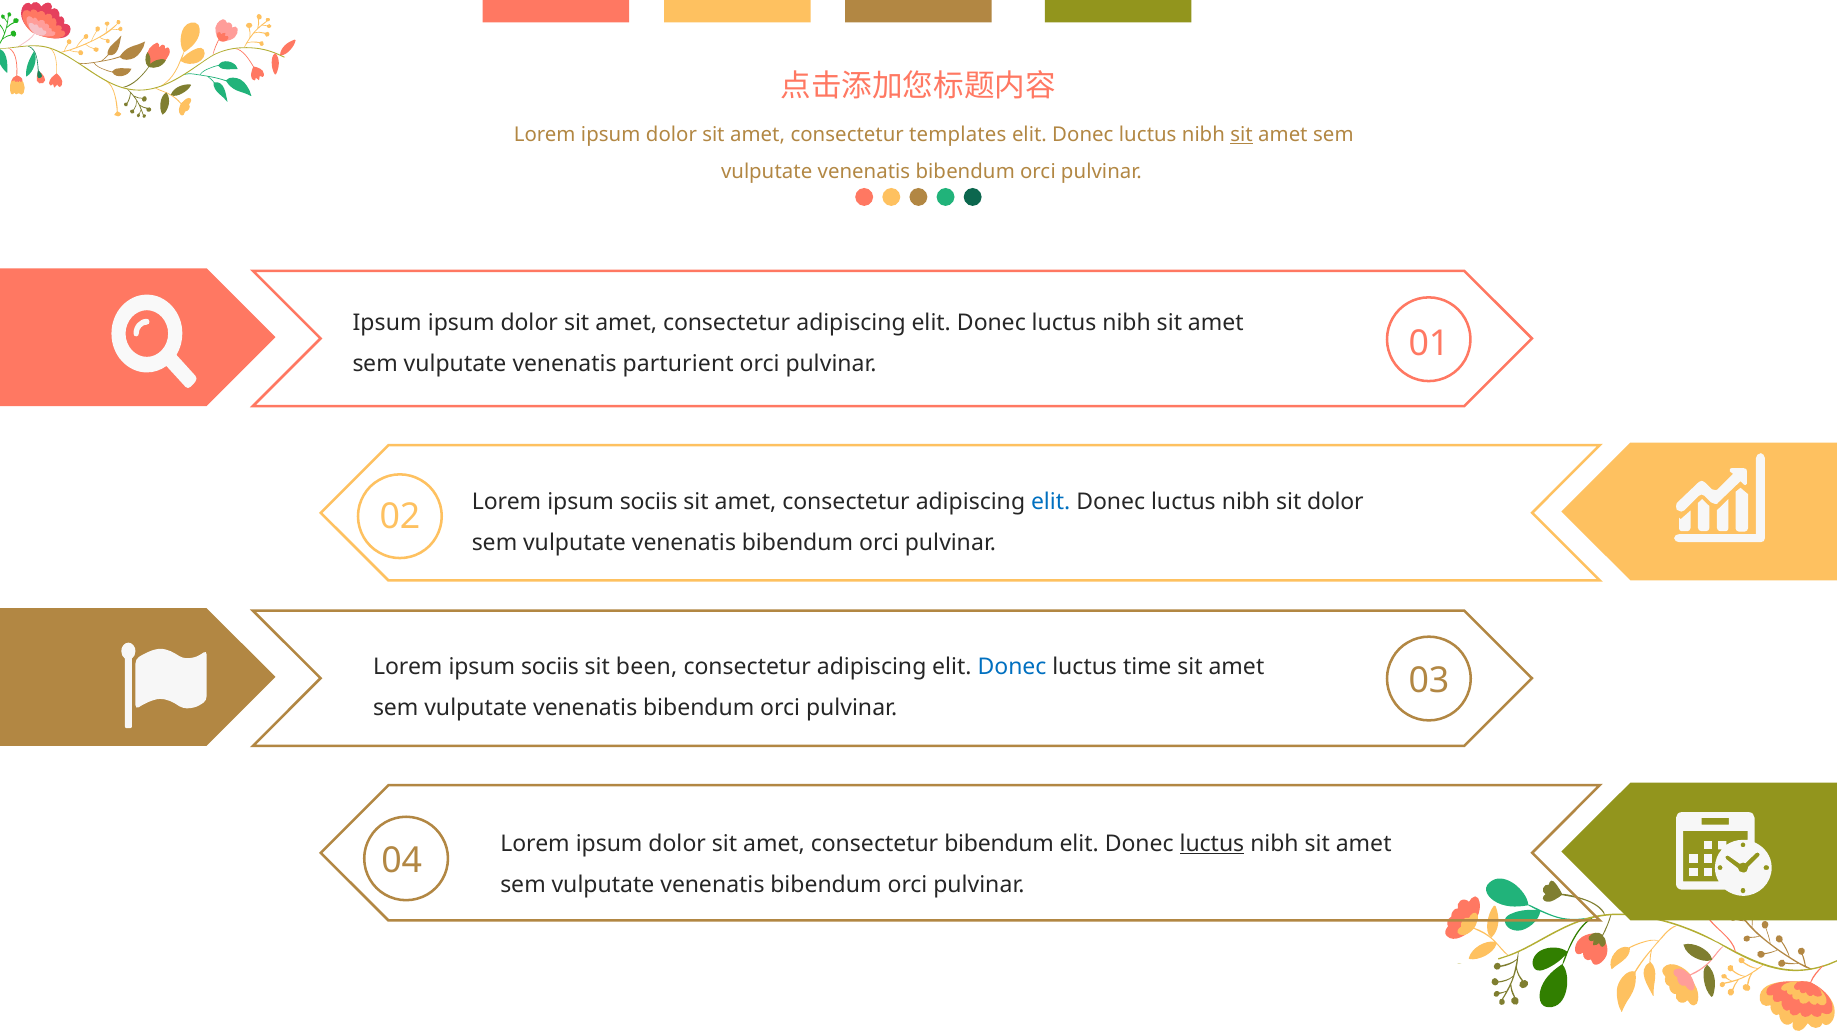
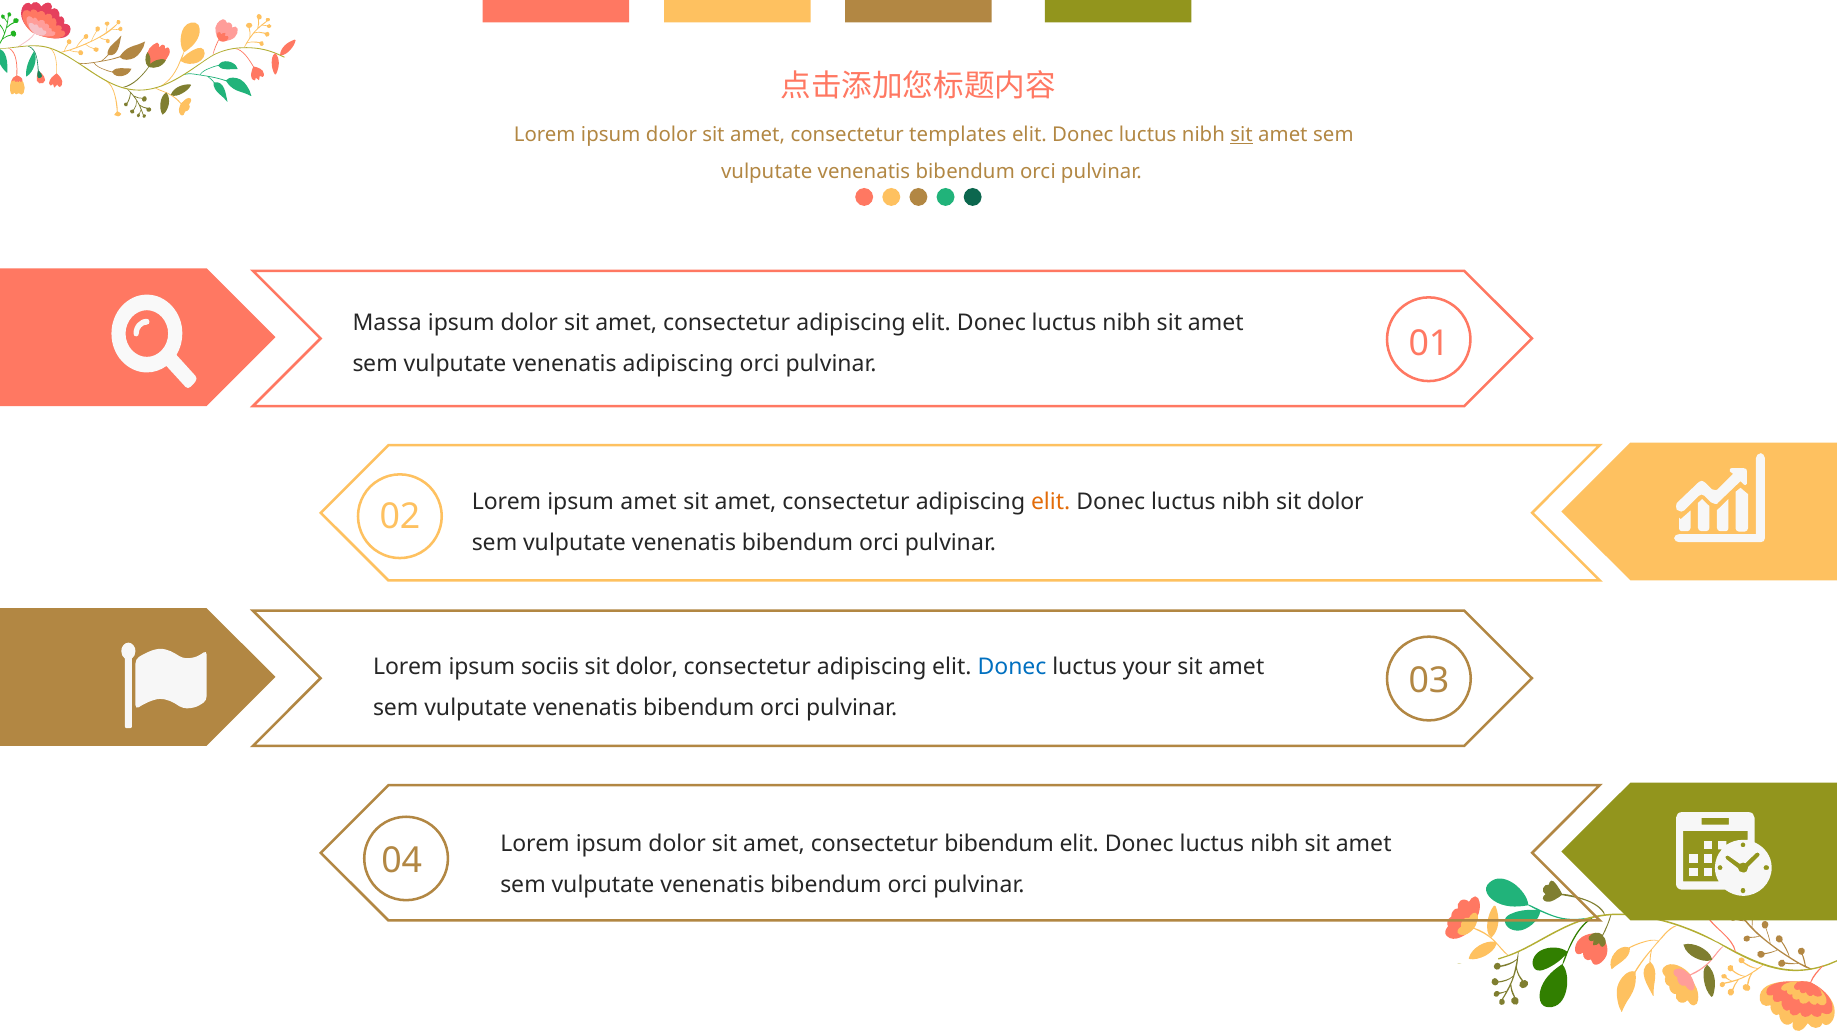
Ipsum: Ipsum -> Massa (387, 323)
venenatis parturient: parturient -> adipiscing (678, 364)
sociis: sociis -> amet (649, 502)
elit colour: blue -> orange (1051, 502)
been: been -> dolor (647, 667)
time: time -> your (1147, 667)
luctus underline: present -> none (1212, 844)
